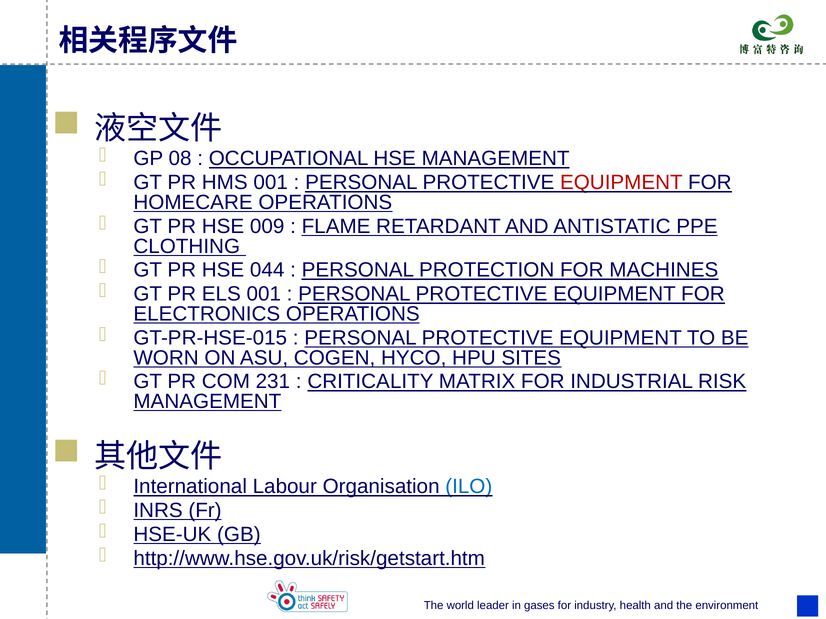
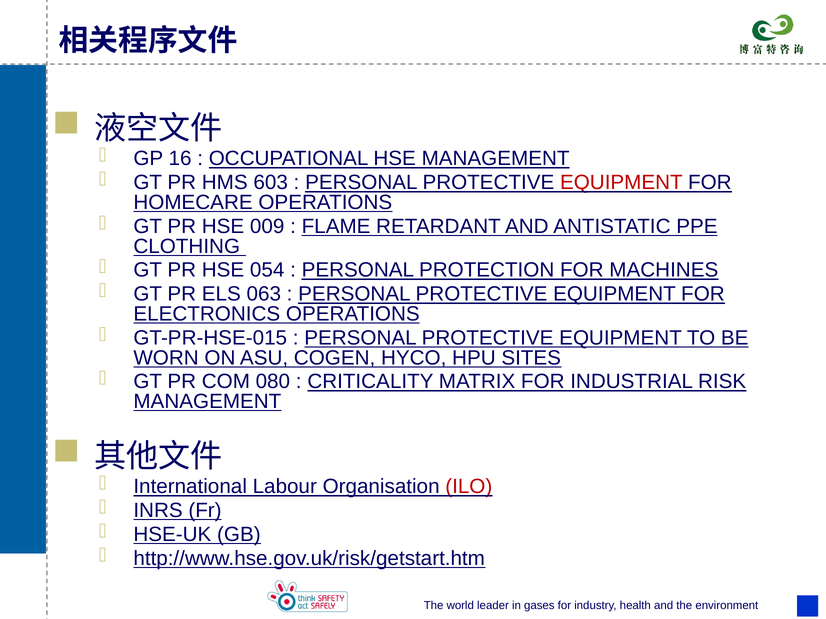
08: 08 -> 16 (180, 159)
HMS 001: 001 -> 603 (271, 183)
044: 044 -> 054 (267, 270)
ELS 001: 001 -> 063 (264, 294)
231: 231 -> 080 (273, 382)
ILO colour: blue -> red (469, 487)
